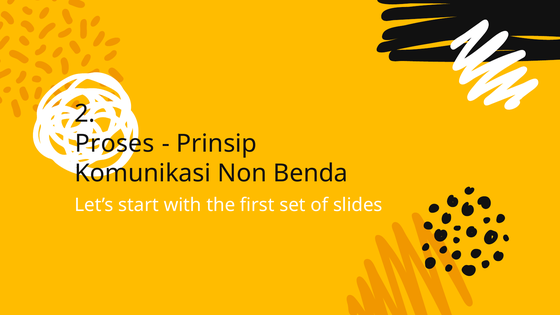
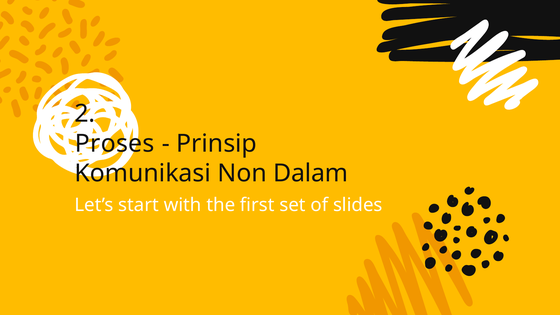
Benda: Benda -> Dalam (311, 173)
